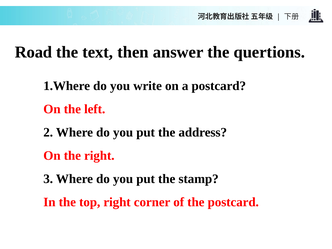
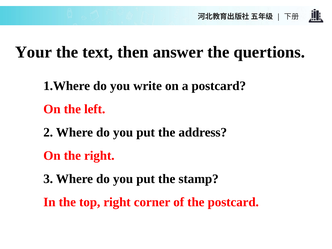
Road: Road -> Your (33, 52)
